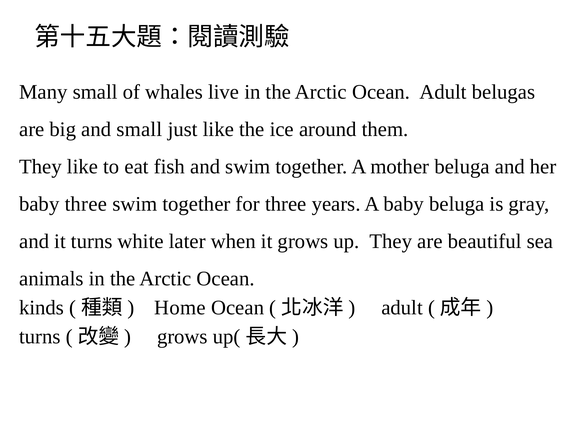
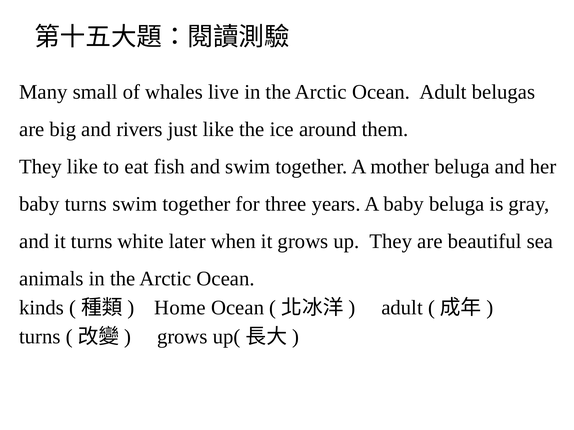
and small: small -> rivers (140, 129)
baby three: three -> turns (86, 204)
